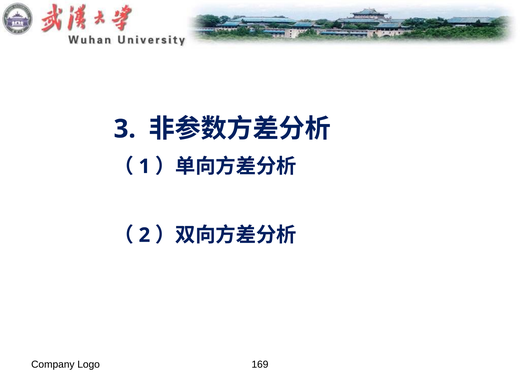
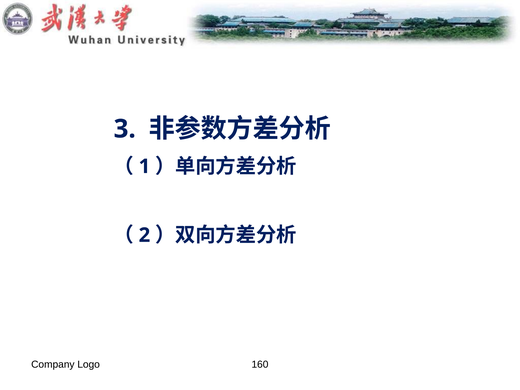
169: 169 -> 160 (260, 365)
